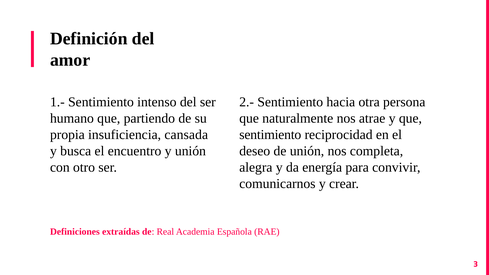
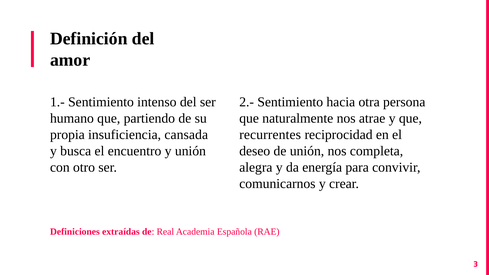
sentimiento: sentimiento -> recurrentes (270, 135)
